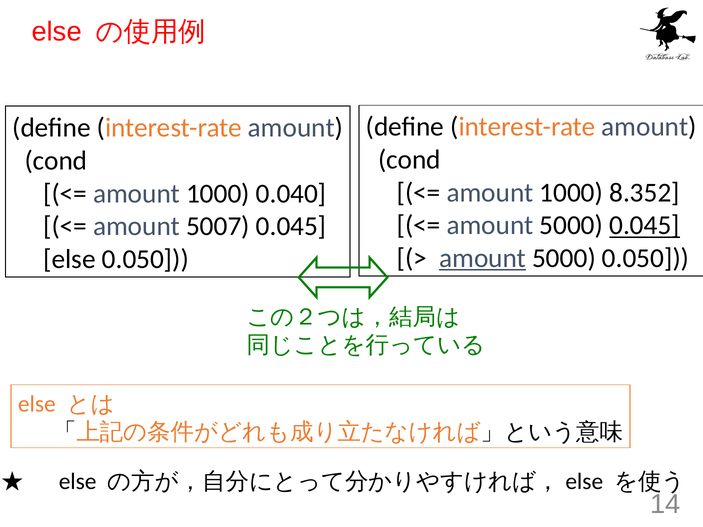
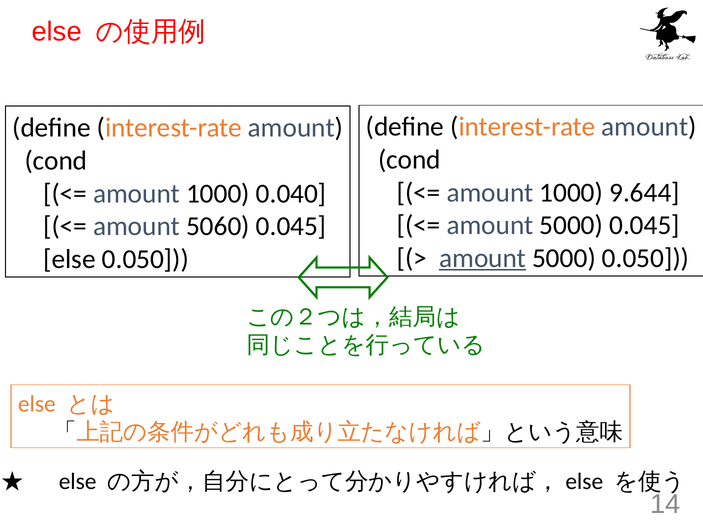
8.352: 8.352 -> 9.644 (645, 193)
0.045 underline: present -> none (645, 225)
5007: 5007 -> 5060 (218, 226)
